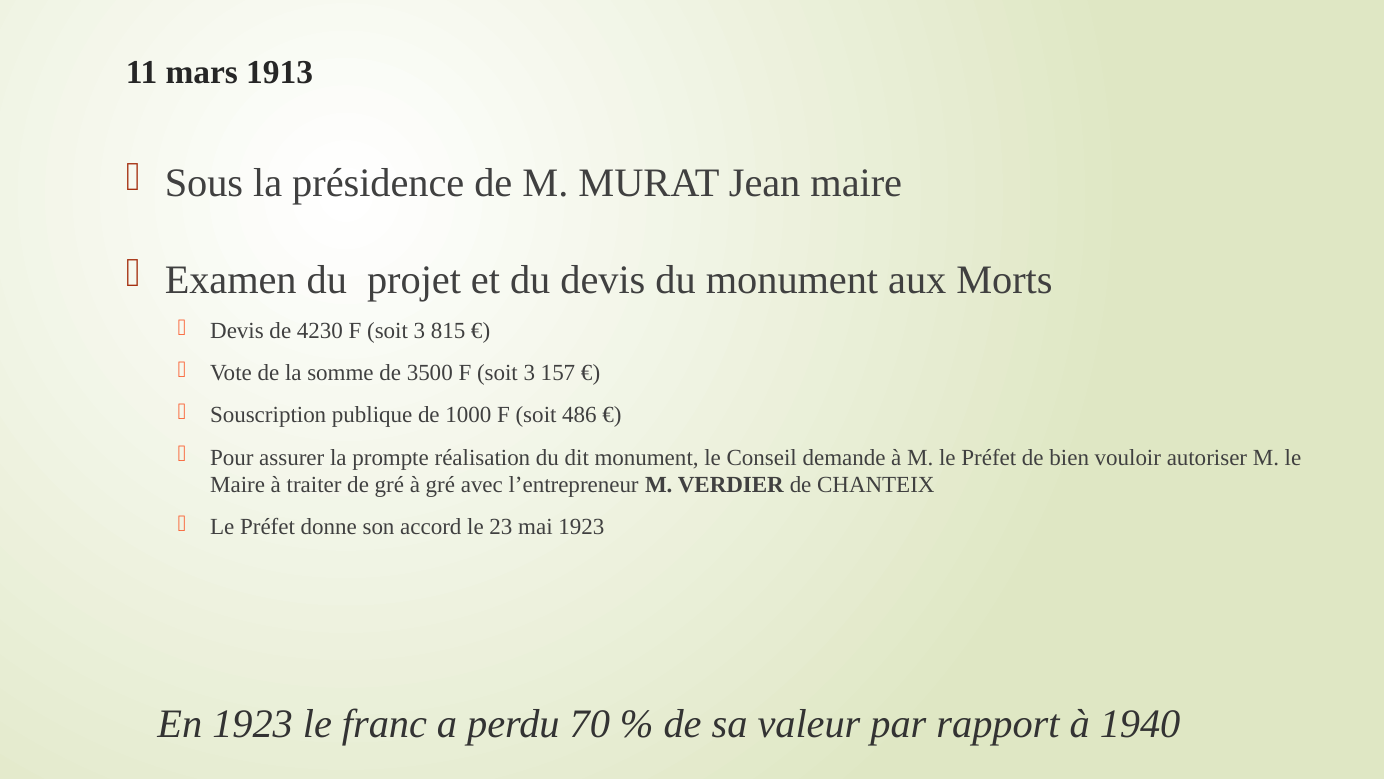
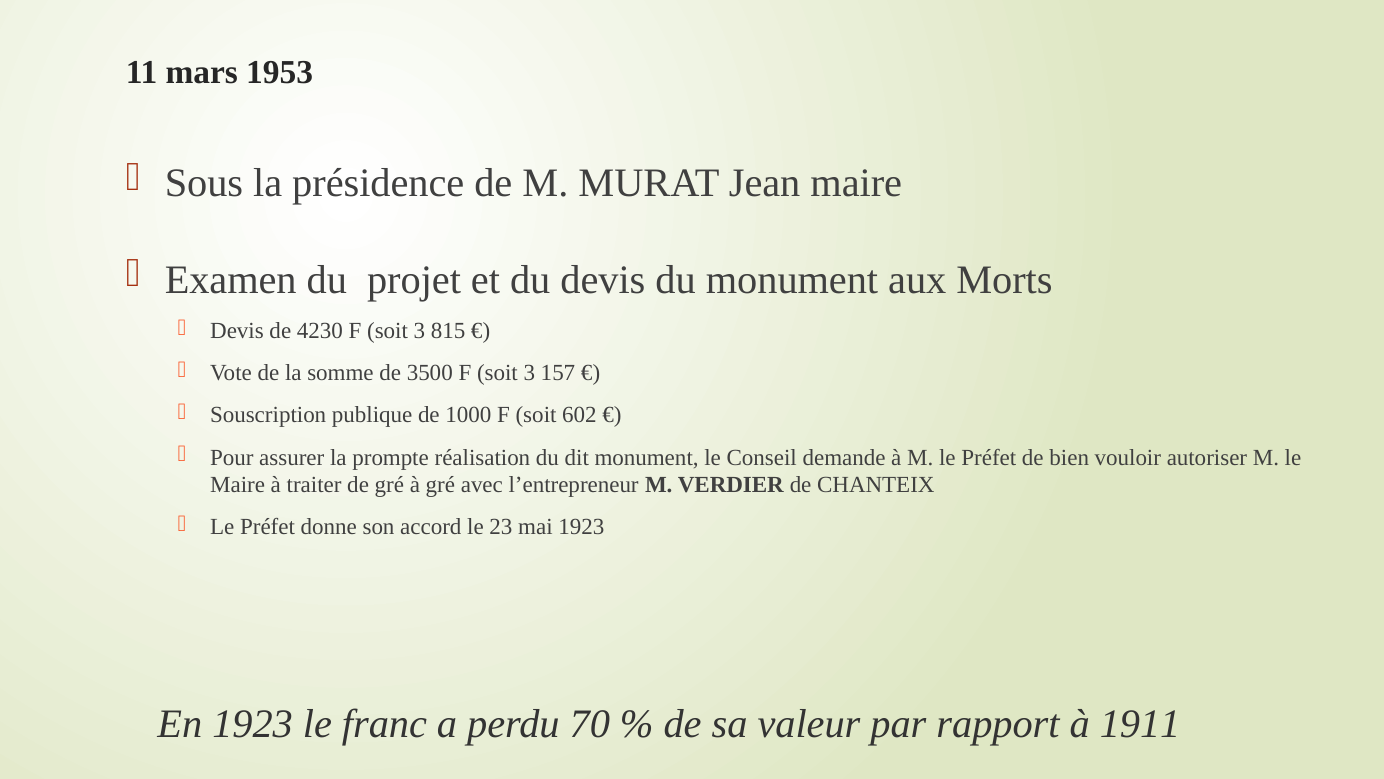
1913: 1913 -> 1953 (280, 72)
486: 486 -> 602 (579, 415)
1940: 1940 -> 1911 (1140, 724)
